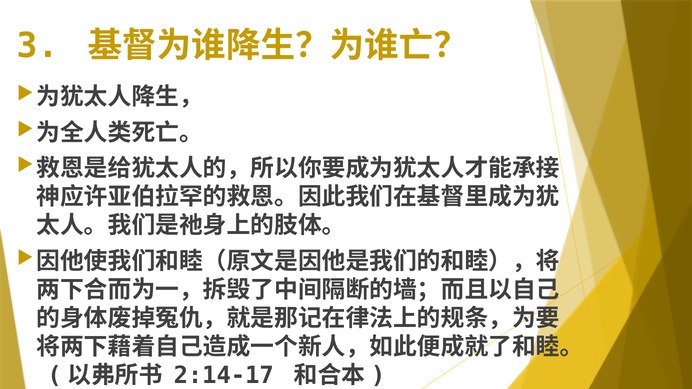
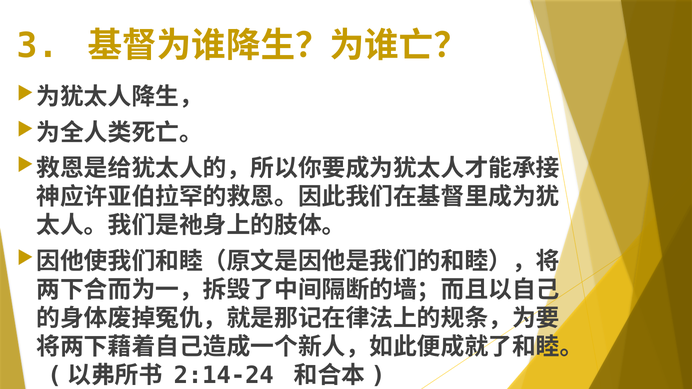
2:14-17: 2:14-17 -> 2:14-24 (224, 376)
